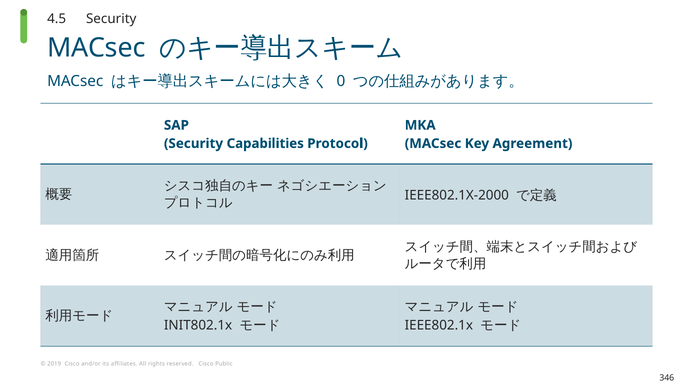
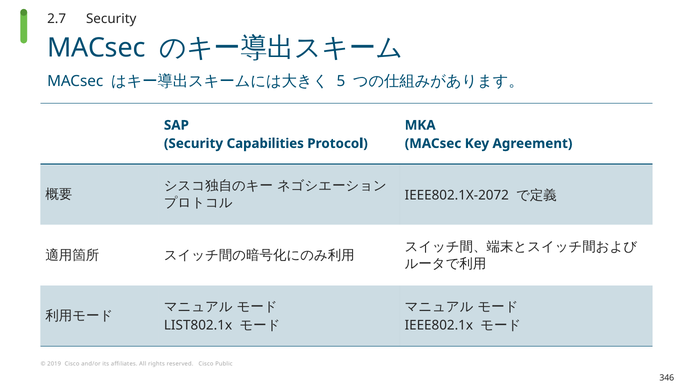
4.5: 4.5 -> 2.7 (57, 19)
0: 0 -> 5 (341, 81)
IEEE802.1X-2000: IEEE802.1X-2000 -> IEEE802.1X-2072 (457, 195)
INIT802.1x: INIT802.1x -> LIST802.1x (198, 325)
